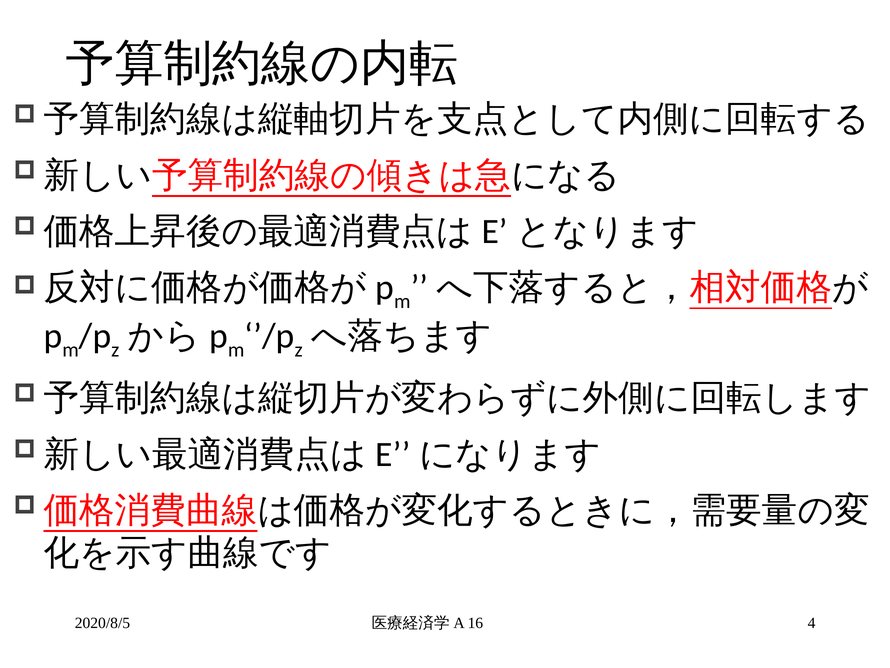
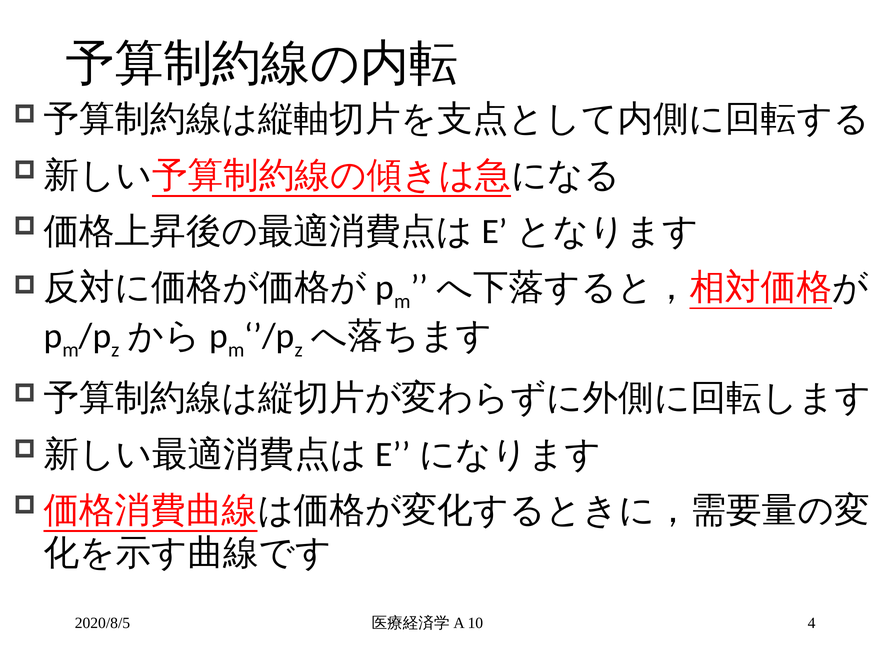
16: 16 -> 10 (475, 623)
